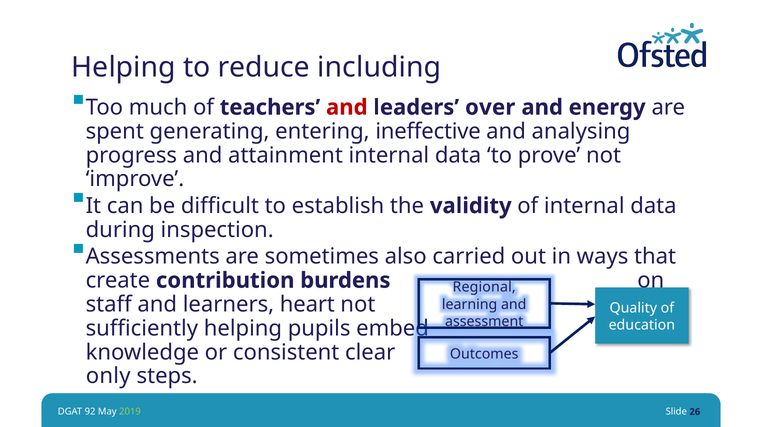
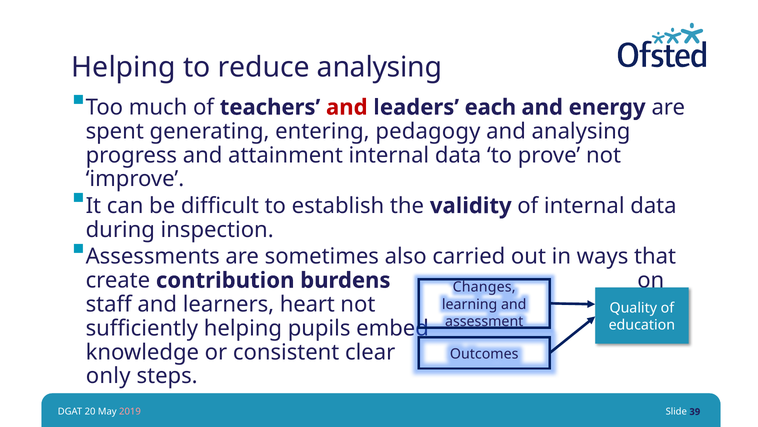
reduce including: including -> analysing (379, 67)
over: over -> each (490, 107)
ineffective: ineffective -> pedagogy (428, 131)
Regional: Regional -> Changes (484, 287)
92: 92 -> 20 (90, 411)
2019 colour: light green -> pink (130, 411)
26: 26 -> 39 (695, 411)
